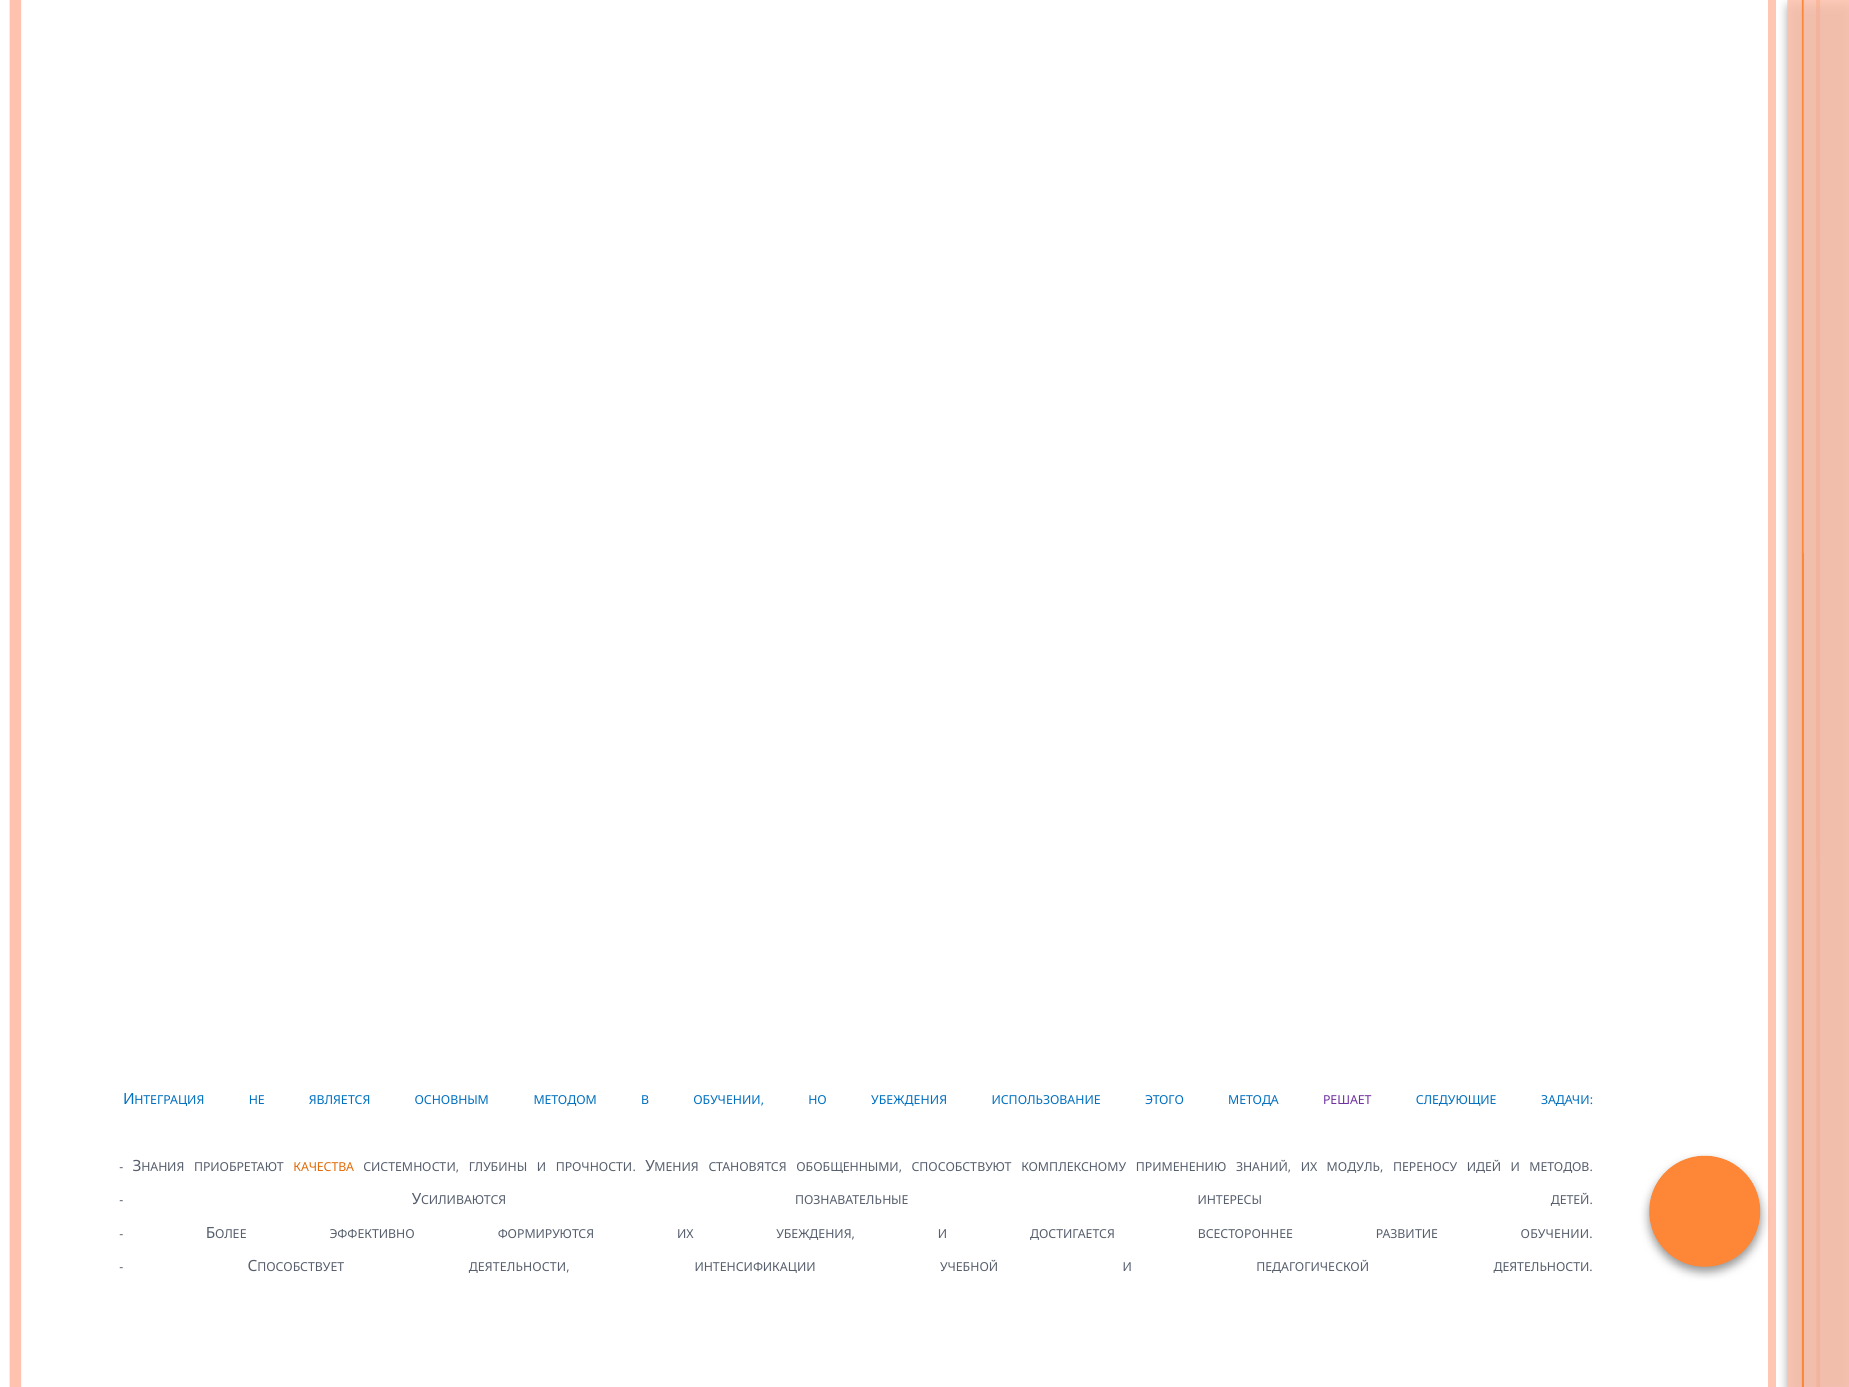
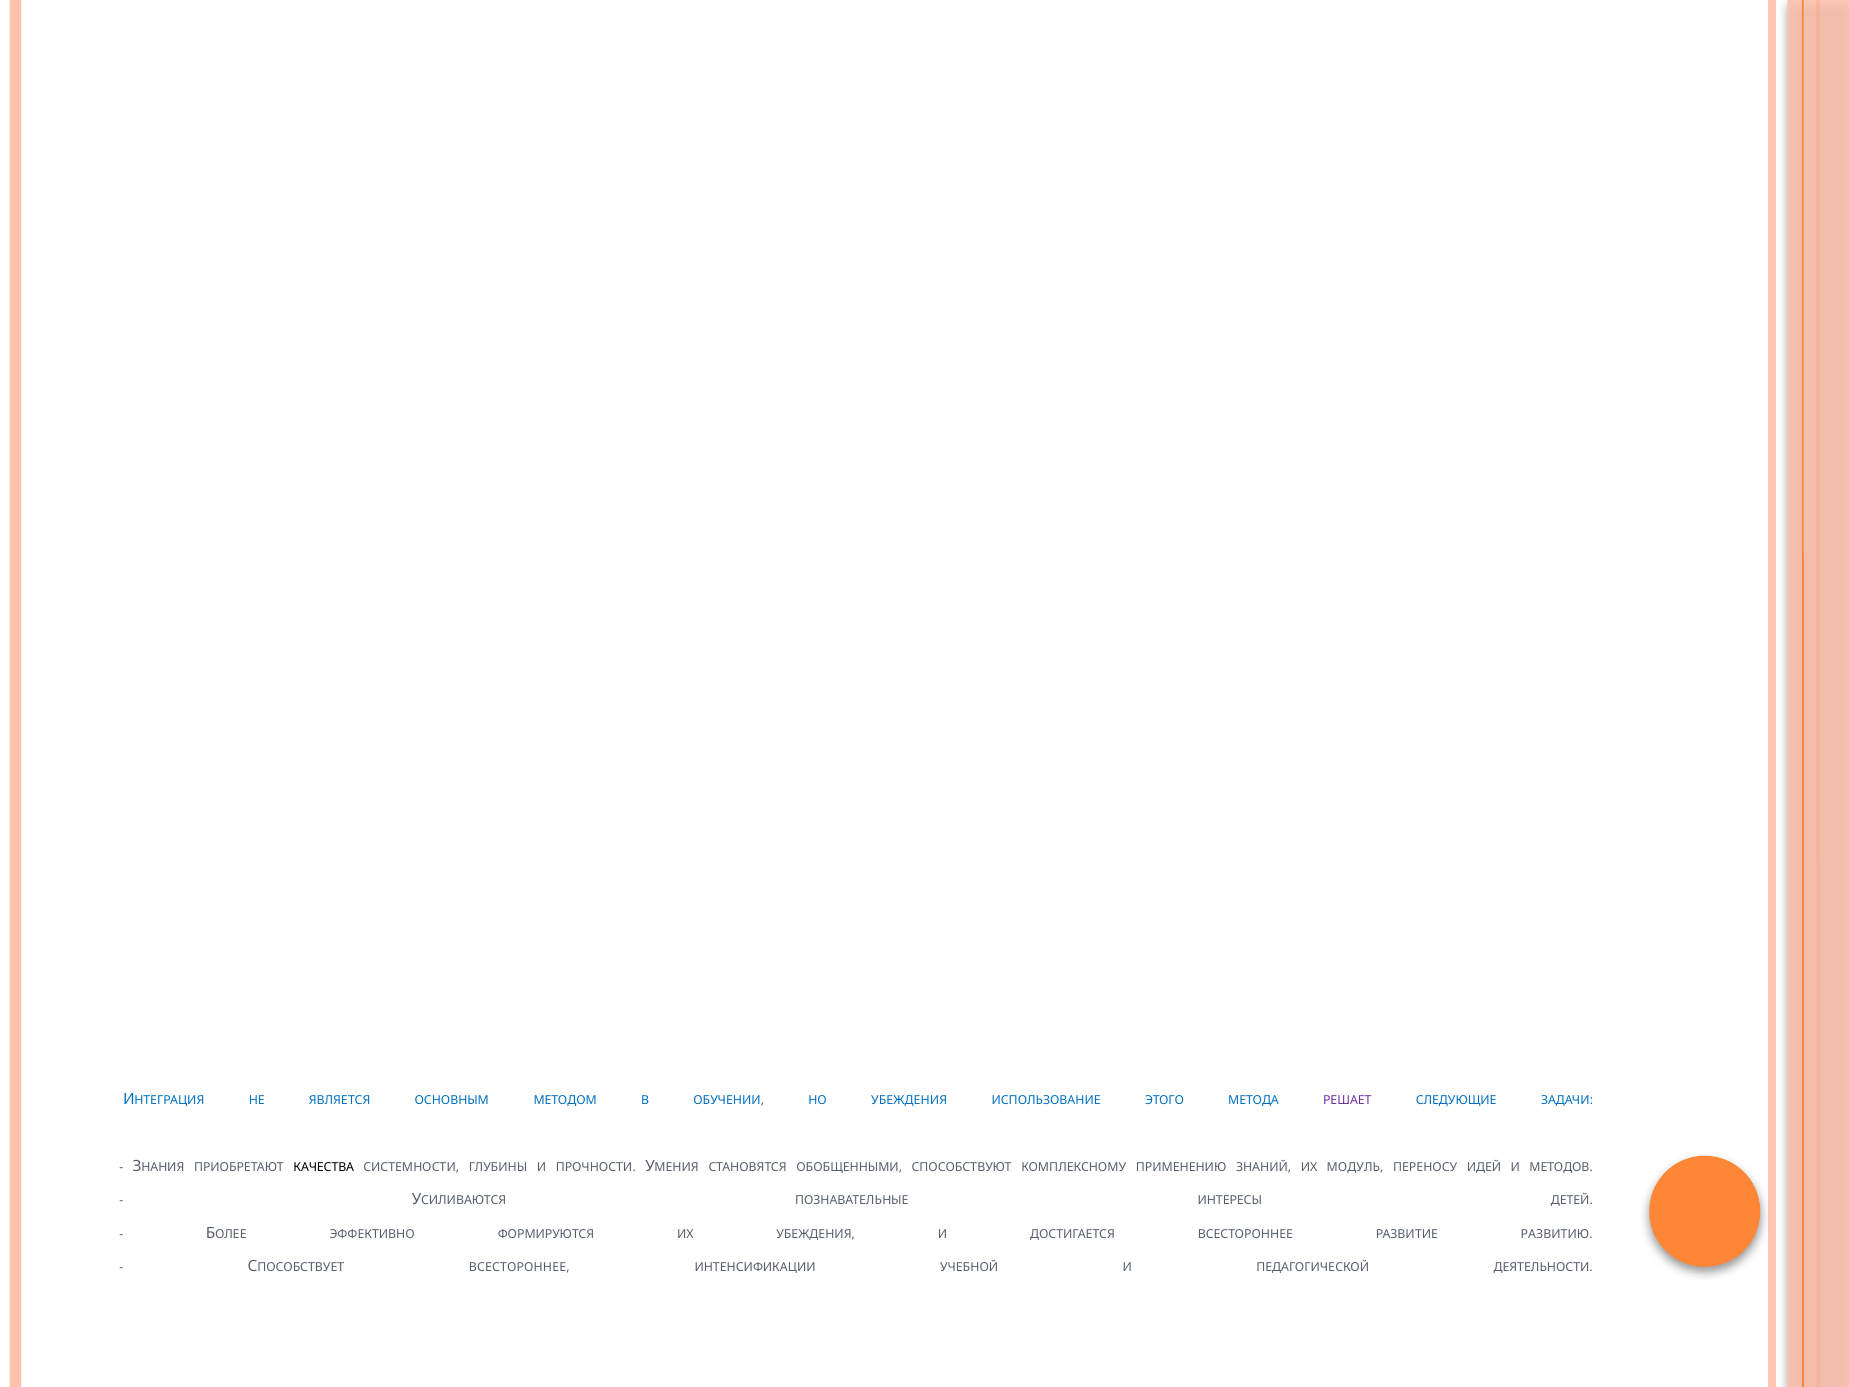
КАЧЕСТВА colour: orange -> black (324, 1167)
РАЗВИТИЕ ОБУЧЕНИИ: ОБУЧЕНИИ -> РАЗВИТИЮ (1557, 1234)
СПОСОБСТВУЕТ ДЕЯТЕЛЬНОСТИ: ДЕЯТЕЛЬНОСТИ -> ВСЕСТОРОННЕЕ (519, 1267)
